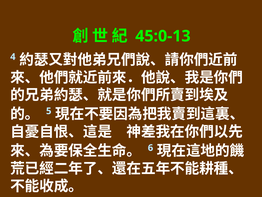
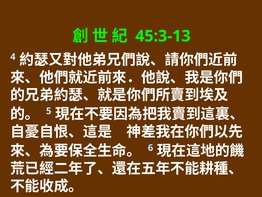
45:0-13: 45:0-13 -> 45:3-13 (163, 36)
